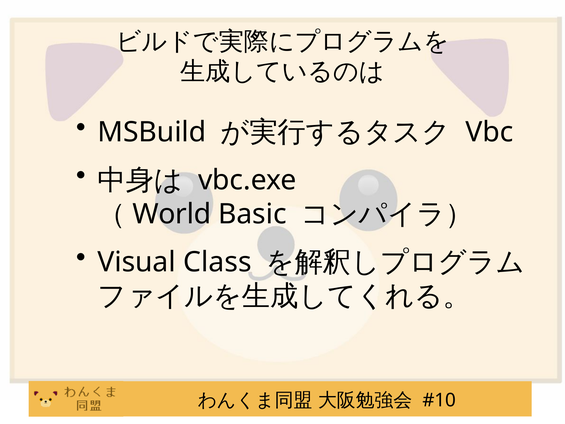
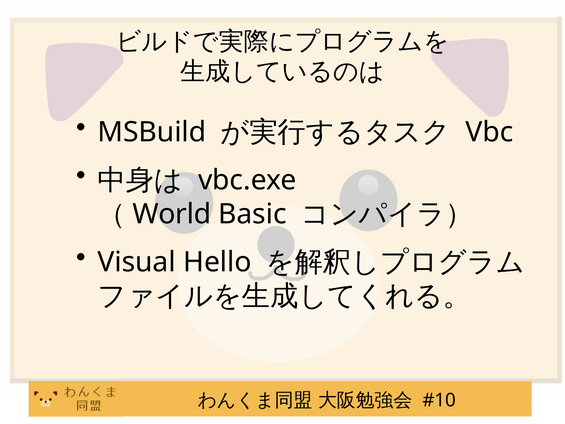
Class: Class -> Hello (217, 262)
